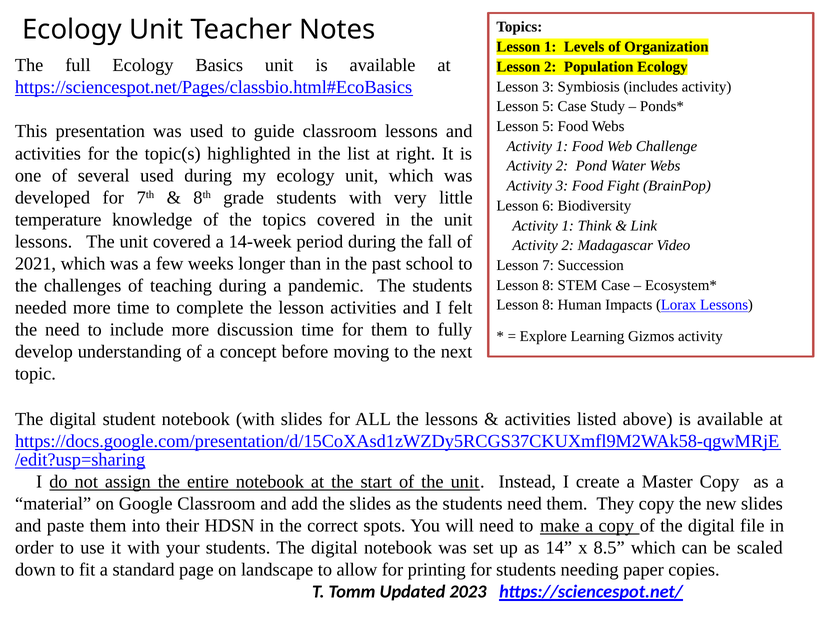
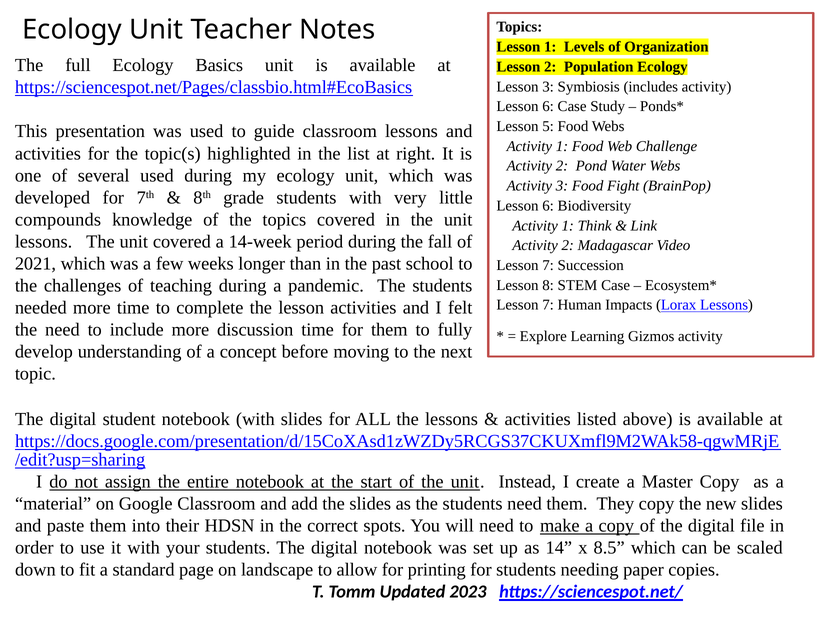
5: 5 -> 6 (548, 107)
temperature: temperature -> compounds (58, 220)
8: 8 -> 7 (548, 305)
